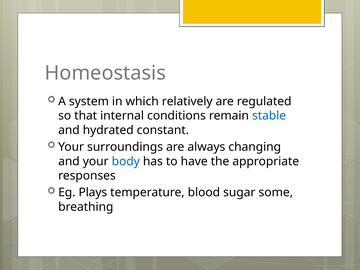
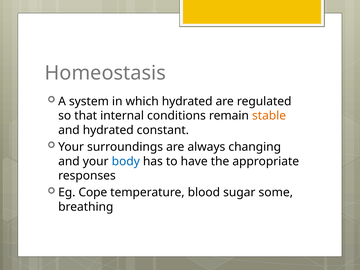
which relatively: relatively -> hydrated (187, 101)
stable colour: blue -> orange (269, 116)
Plays: Plays -> Cope (93, 193)
